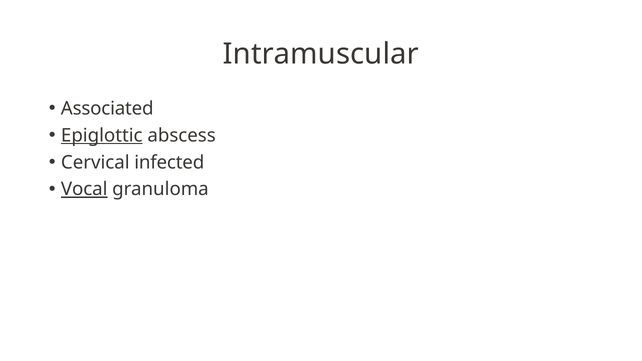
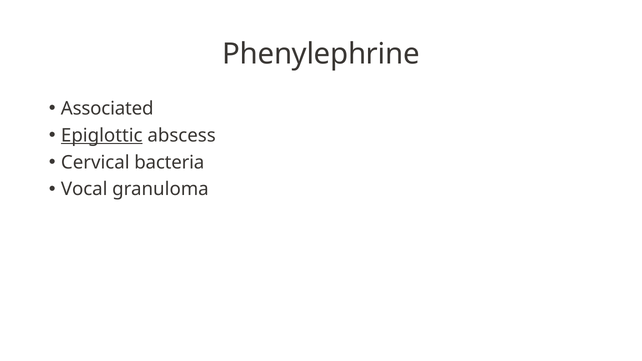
Intramuscular: Intramuscular -> Phenylephrine (321, 54)
infected: infected -> bacteria (169, 162)
Vocal underline: present -> none (84, 189)
